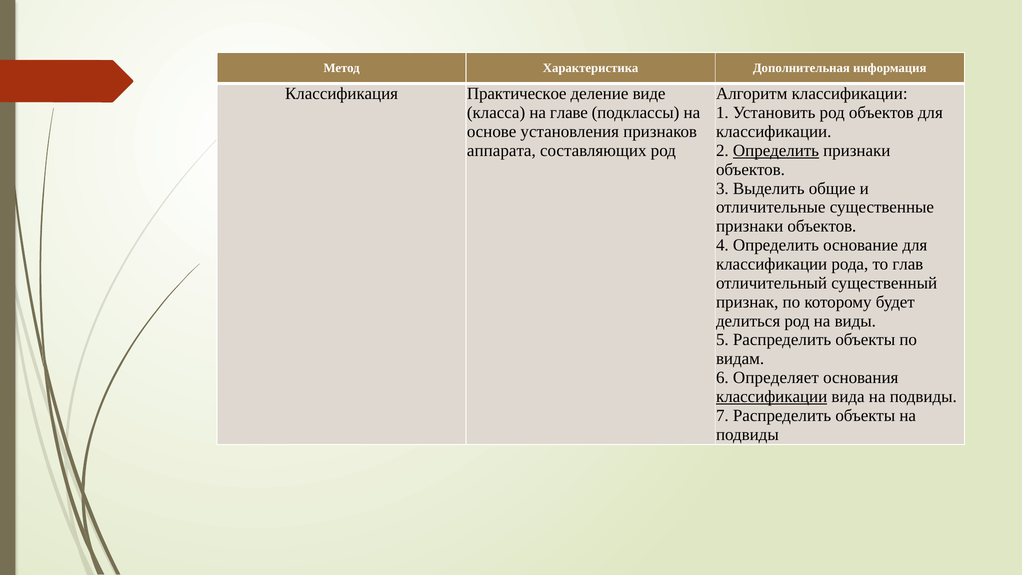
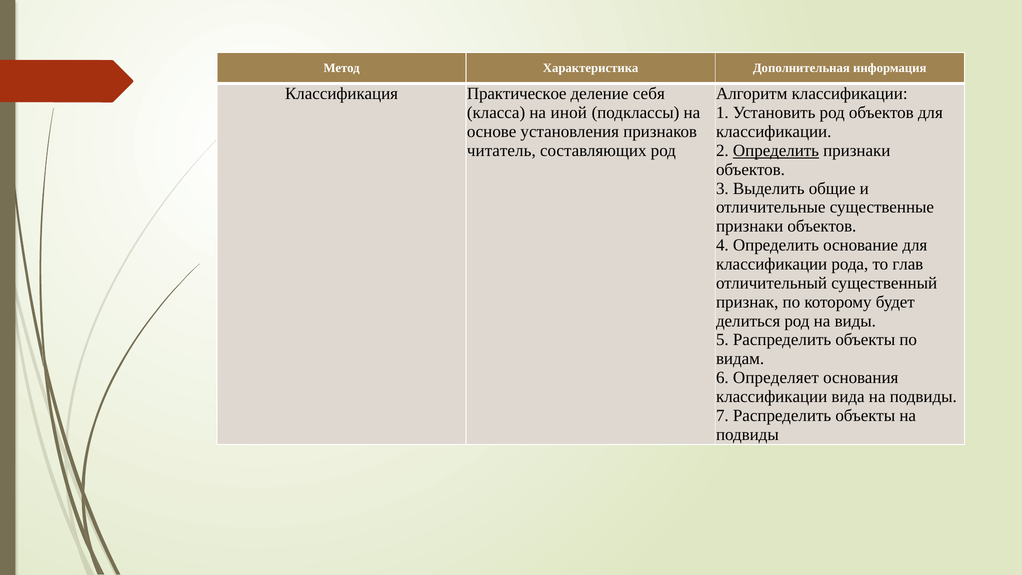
виде: виде -> себя (649, 94)
главе: главе -> иной (569, 113)
аппарата: аппарата -> читатель (501, 151)
классификации underline: present -> none (772, 397)
